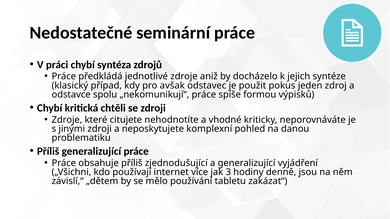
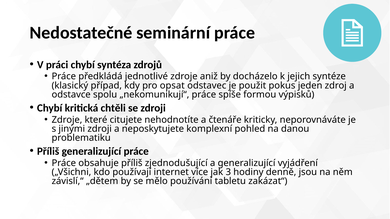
avšak: avšak -> opsat (172, 86)
vhodné: vhodné -> čtenáře (225, 120)
